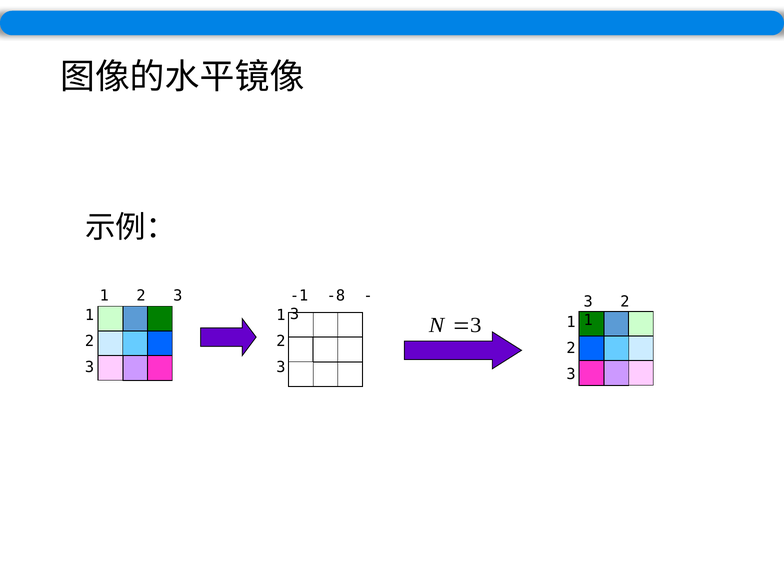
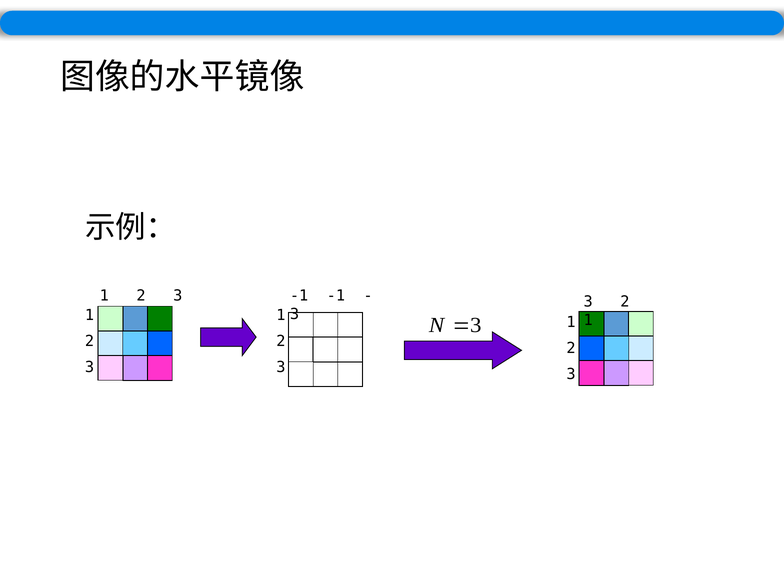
-1 -8: -8 -> -1 (336, 296)
